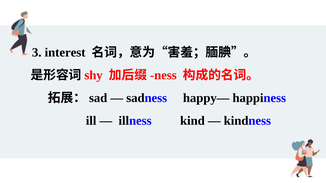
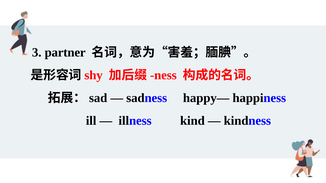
interest: interest -> partner (65, 53)
